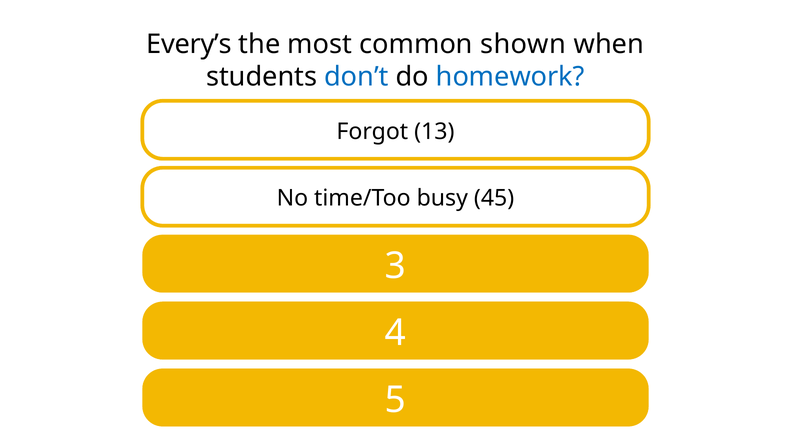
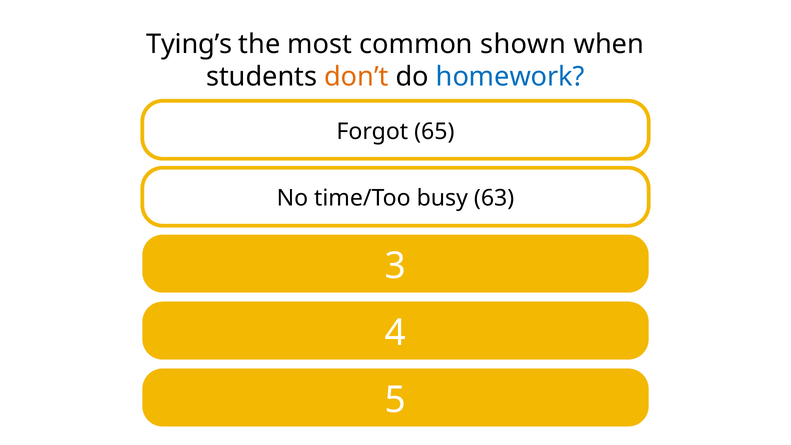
Every’s: Every’s -> Tying’s (189, 44)
don’t colour: blue -> orange (356, 77)
13: 13 -> 65 (434, 131)
45: 45 -> 63 (494, 198)
